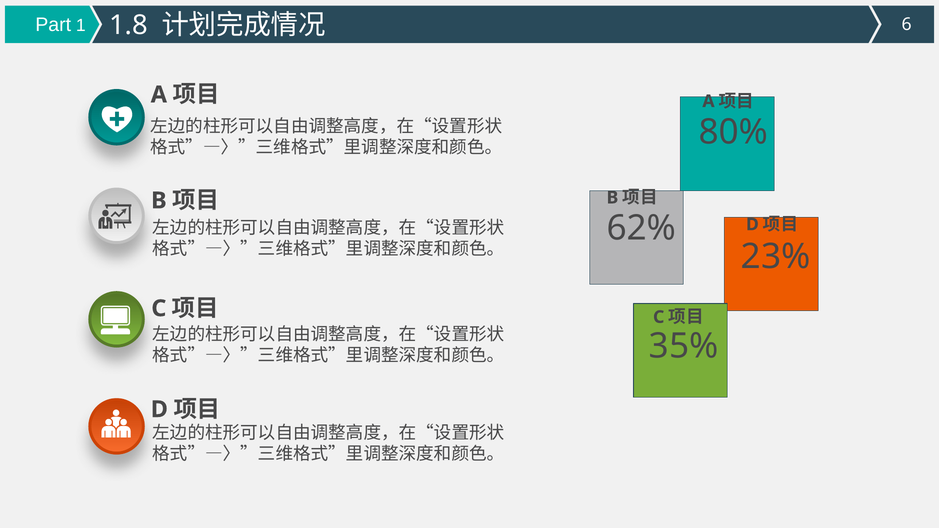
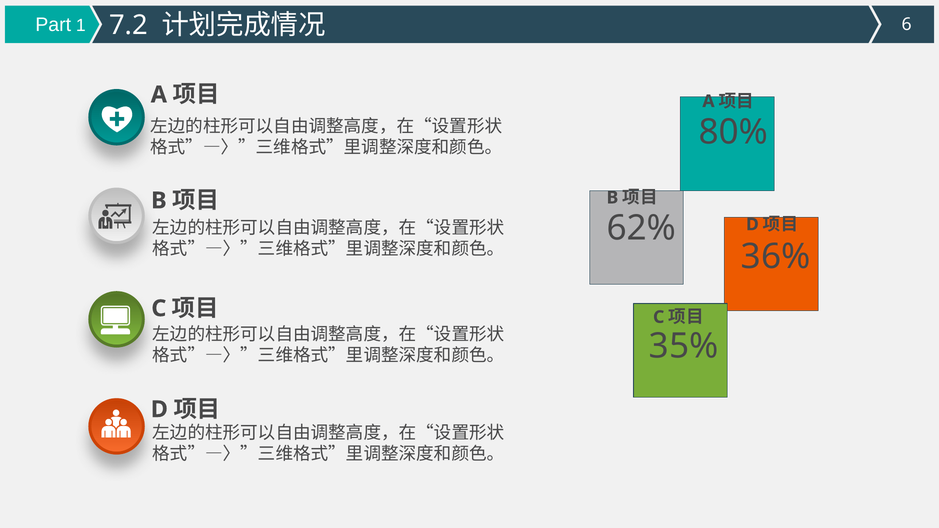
1.8: 1.8 -> 7.2 (129, 25)
23%: 23% -> 36% (776, 257)
